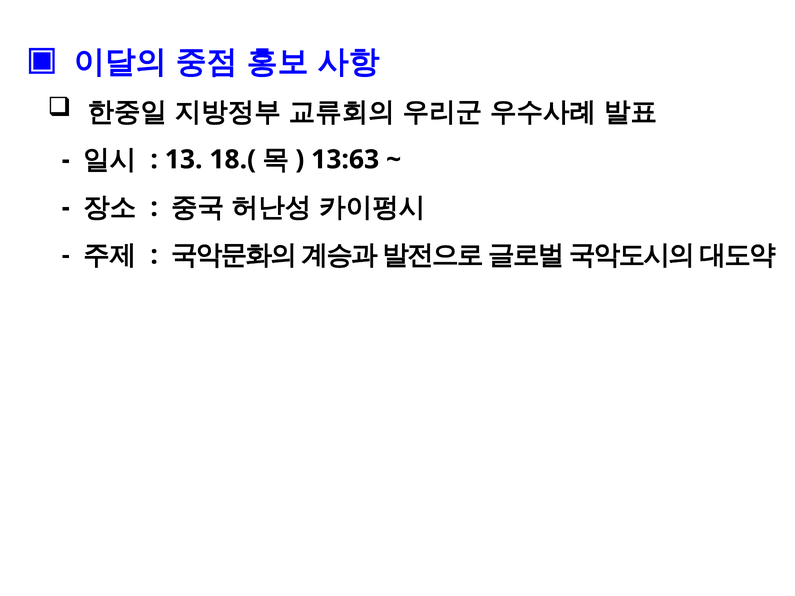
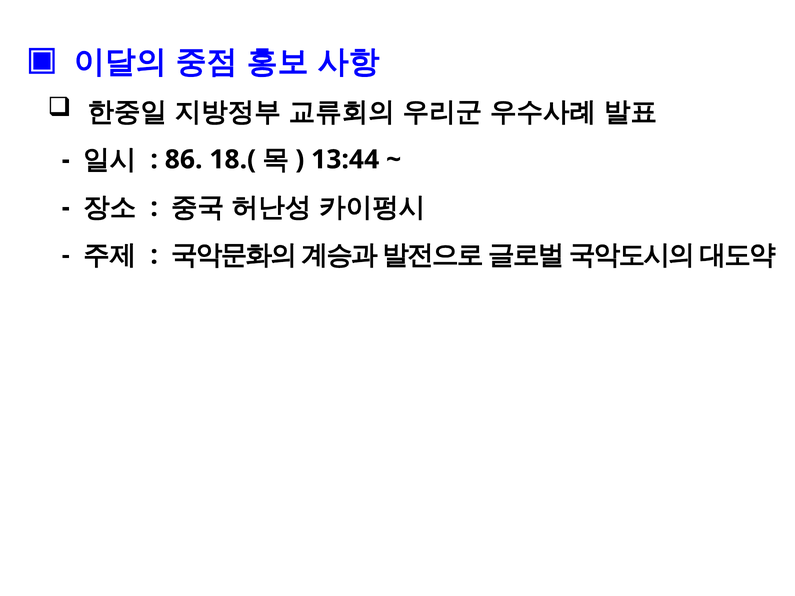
13: 13 -> 86 (184, 160)
13:63: 13:63 -> 13:44 (345, 160)
